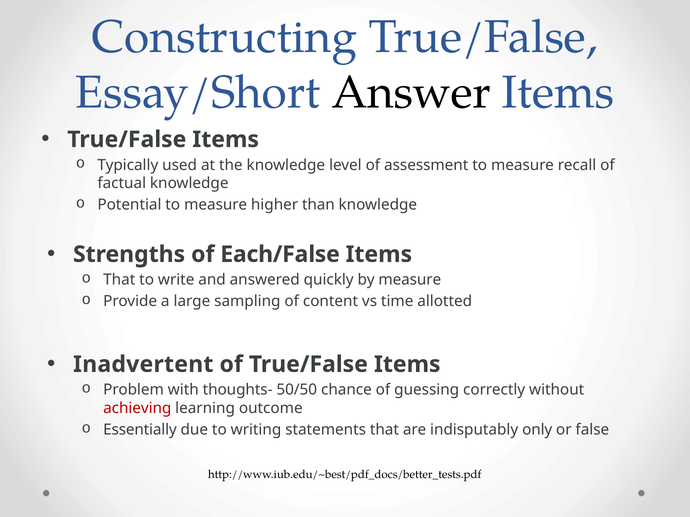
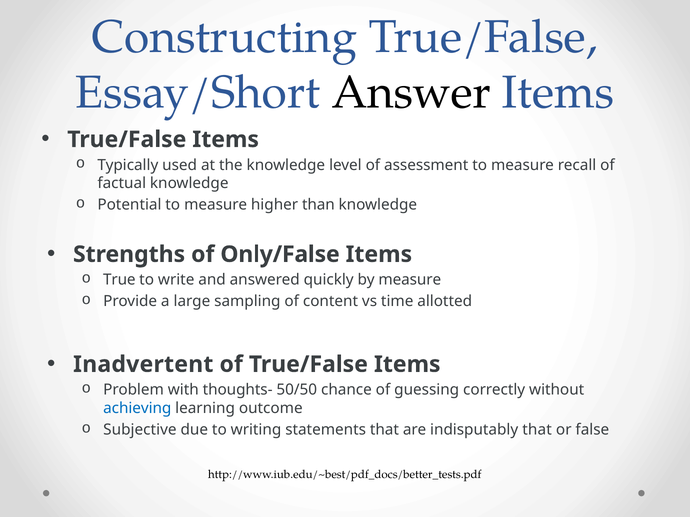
Each/False: Each/False -> Only/False (280, 255)
That: That -> True (119, 280)
achieving colour: red -> blue (137, 409)
Essentially: Essentially -> Subjective (140, 430)
indisputably only: only -> that (537, 430)
